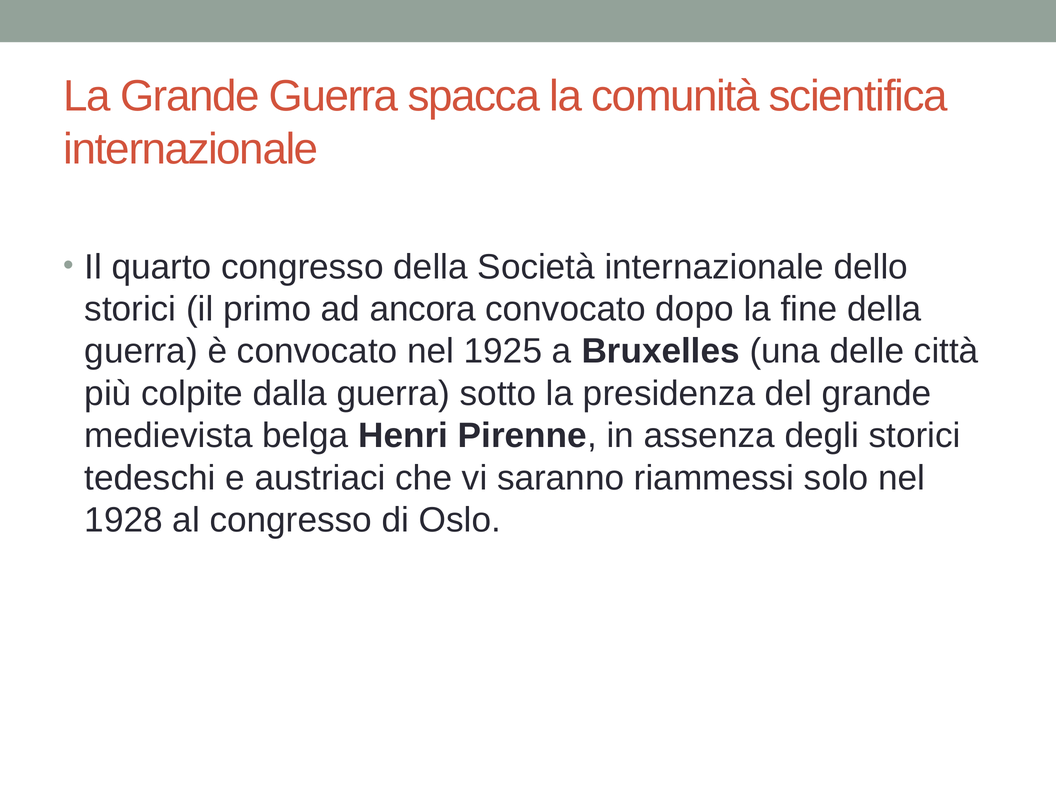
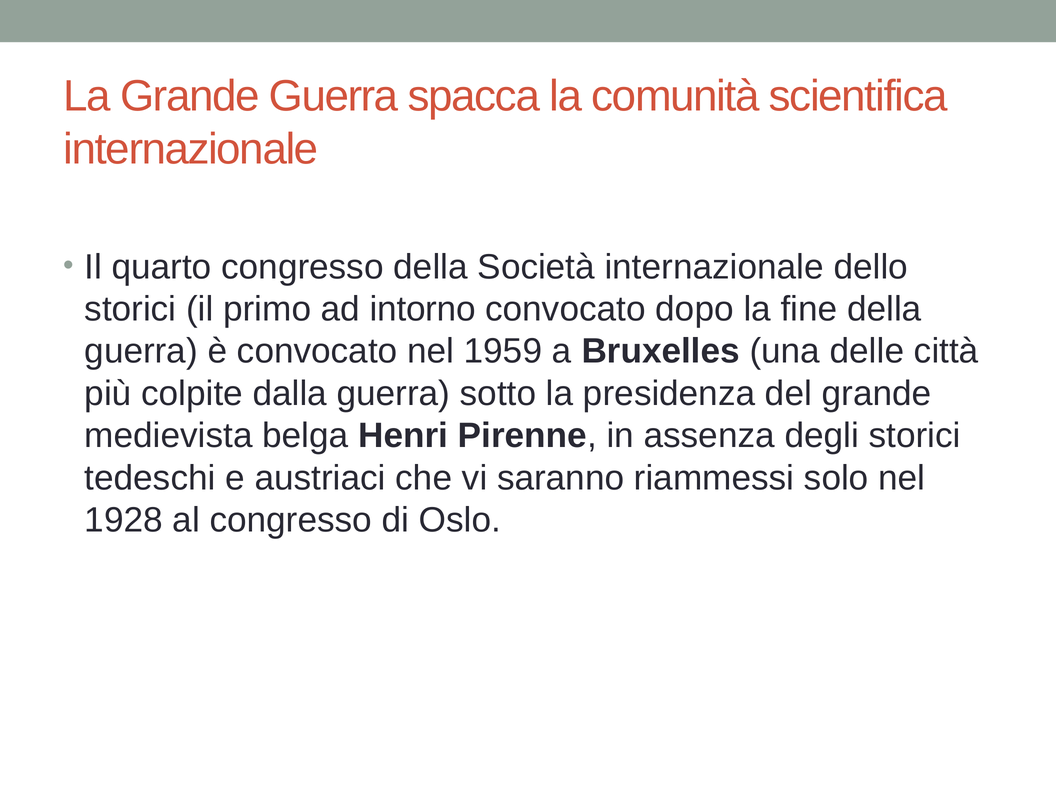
ancora: ancora -> intorno (423, 309)
1925: 1925 -> 1959 (503, 351)
